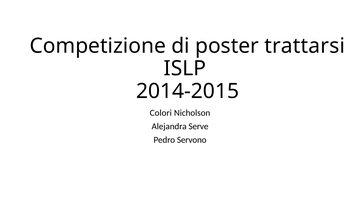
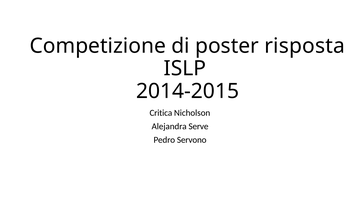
trattarsi: trattarsi -> risposta (305, 46)
Colori: Colori -> Critica (161, 113)
